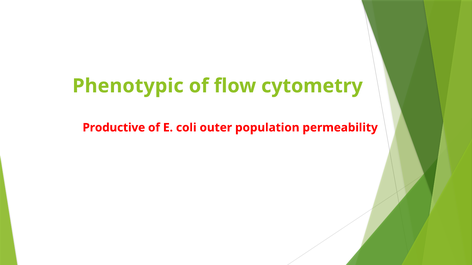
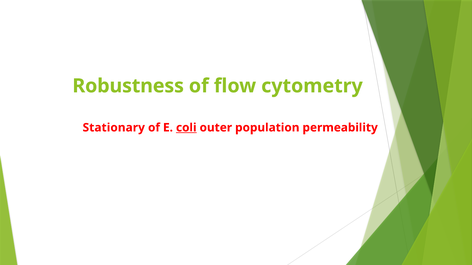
Phenotypic: Phenotypic -> Robustness (128, 86)
Productive: Productive -> Stationary (114, 128)
coli underline: none -> present (186, 128)
